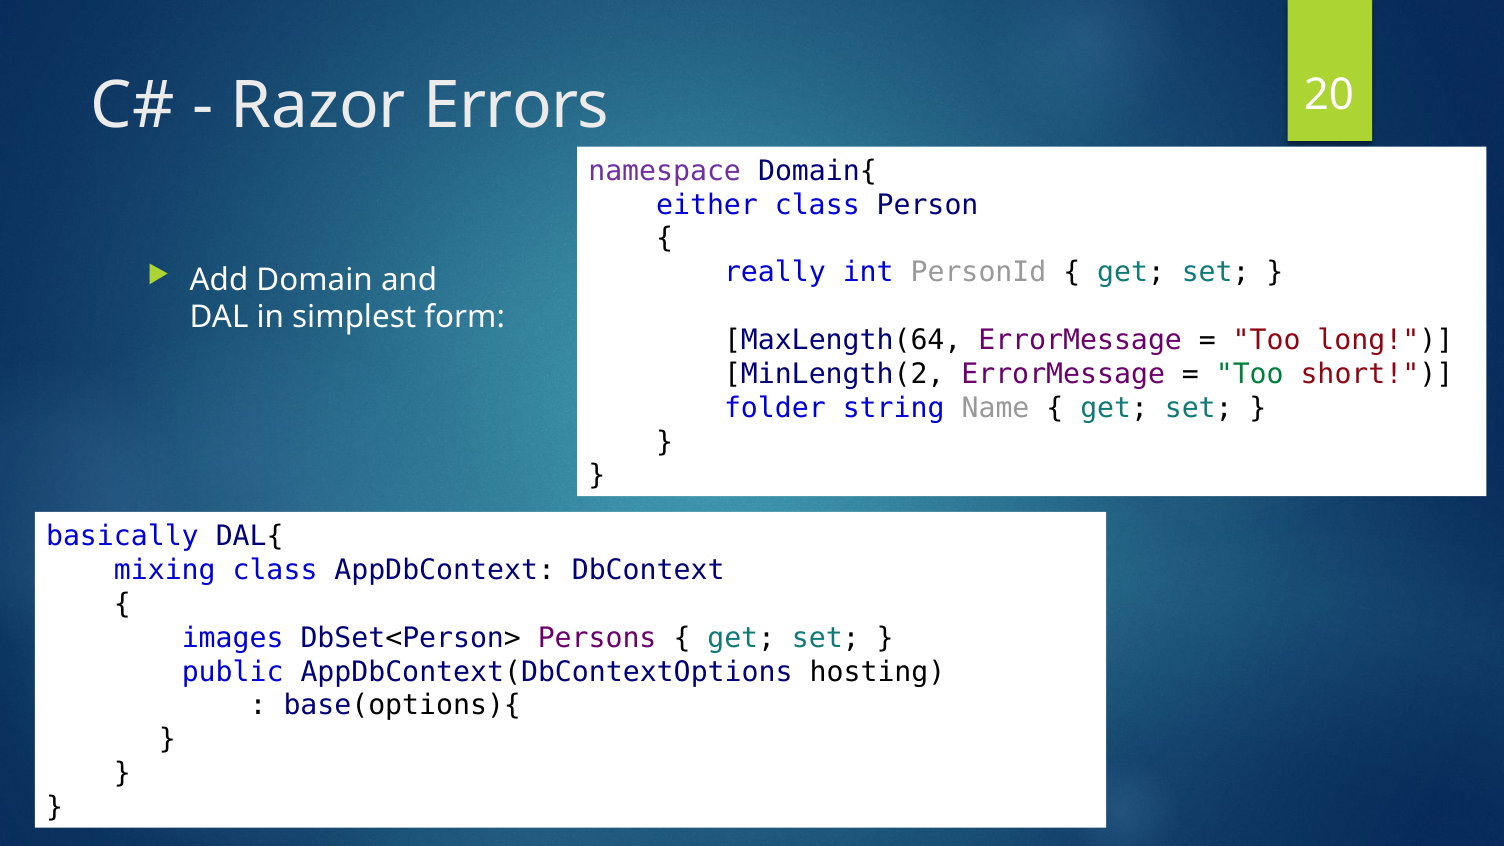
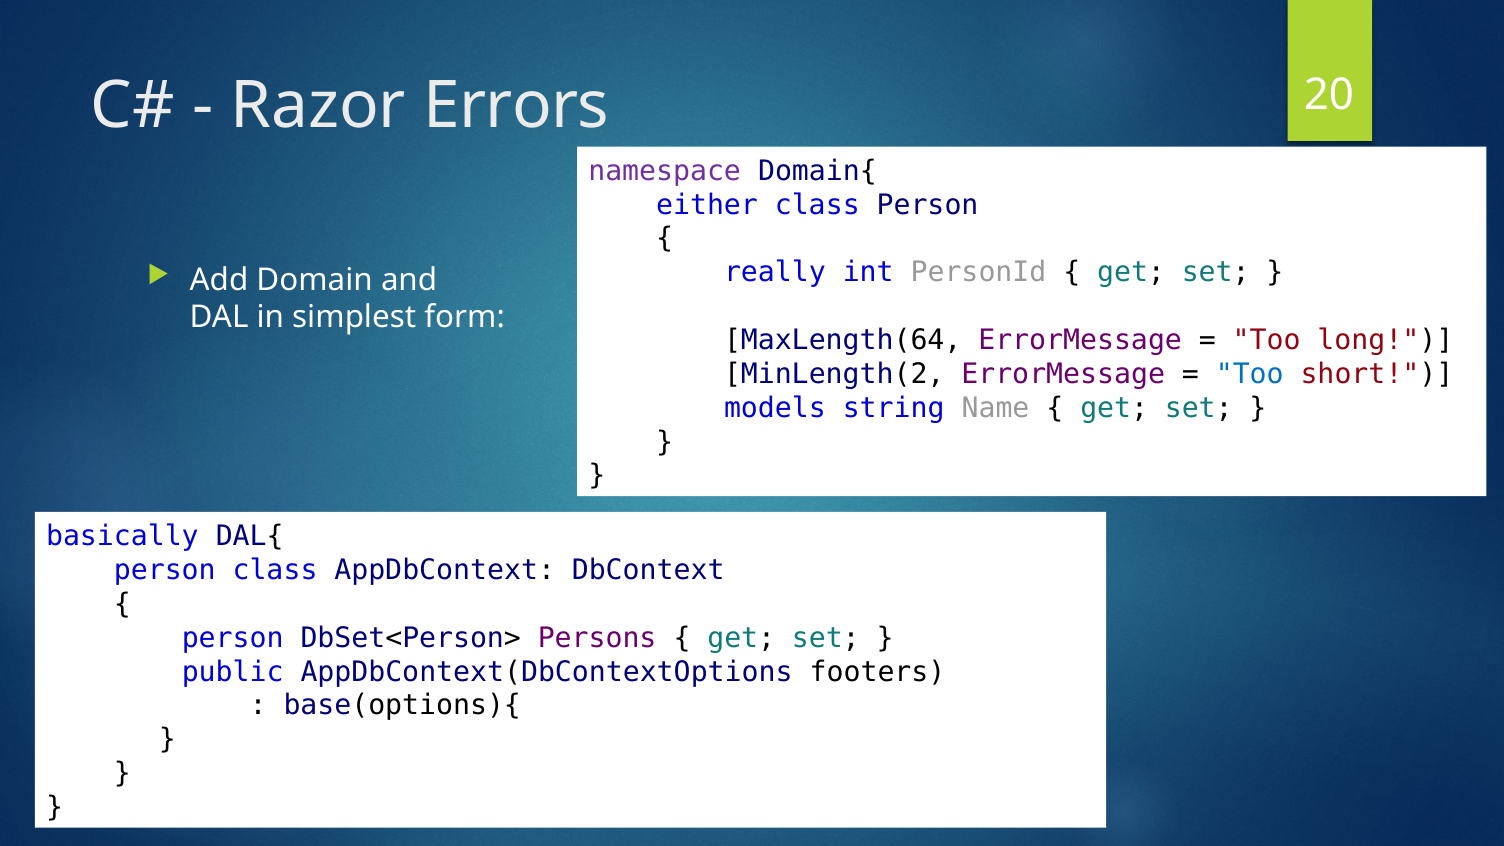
Too colour: green -> blue (1250, 374)
folder: folder -> models (775, 408)
mixing: mixing -> person (165, 570)
images: images -> person (233, 638)
hosting: hosting -> footers (878, 672)
